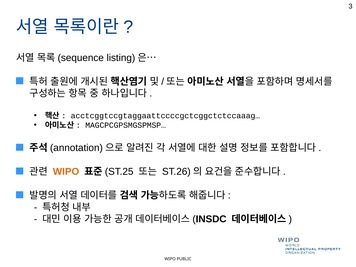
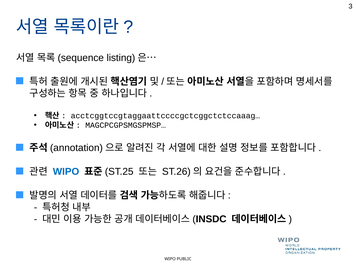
WIPO colour: orange -> blue (66, 172)
